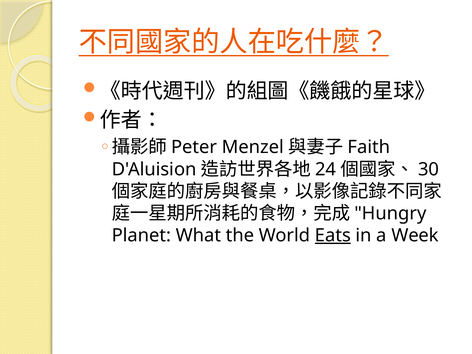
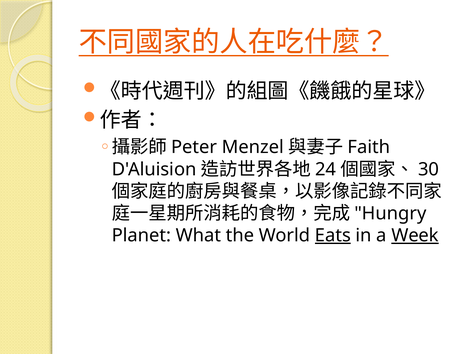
Week underline: none -> present (415, 235)
